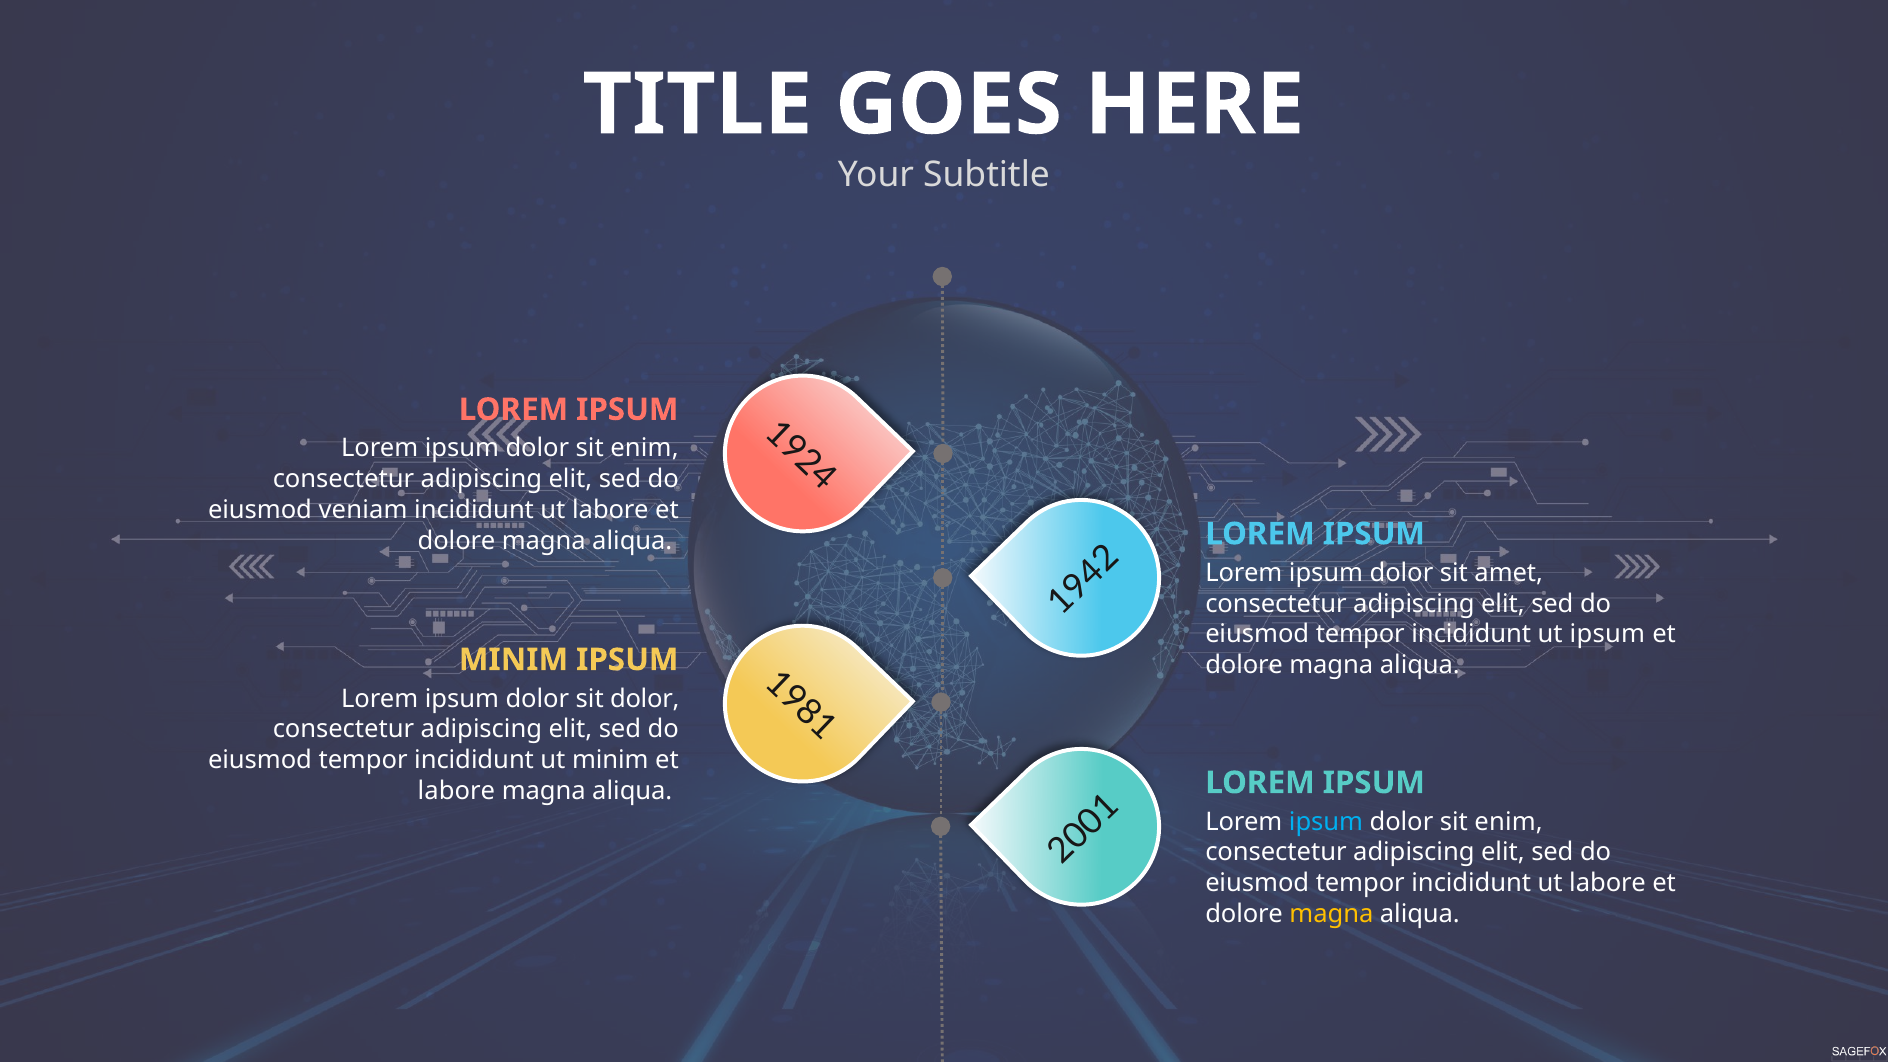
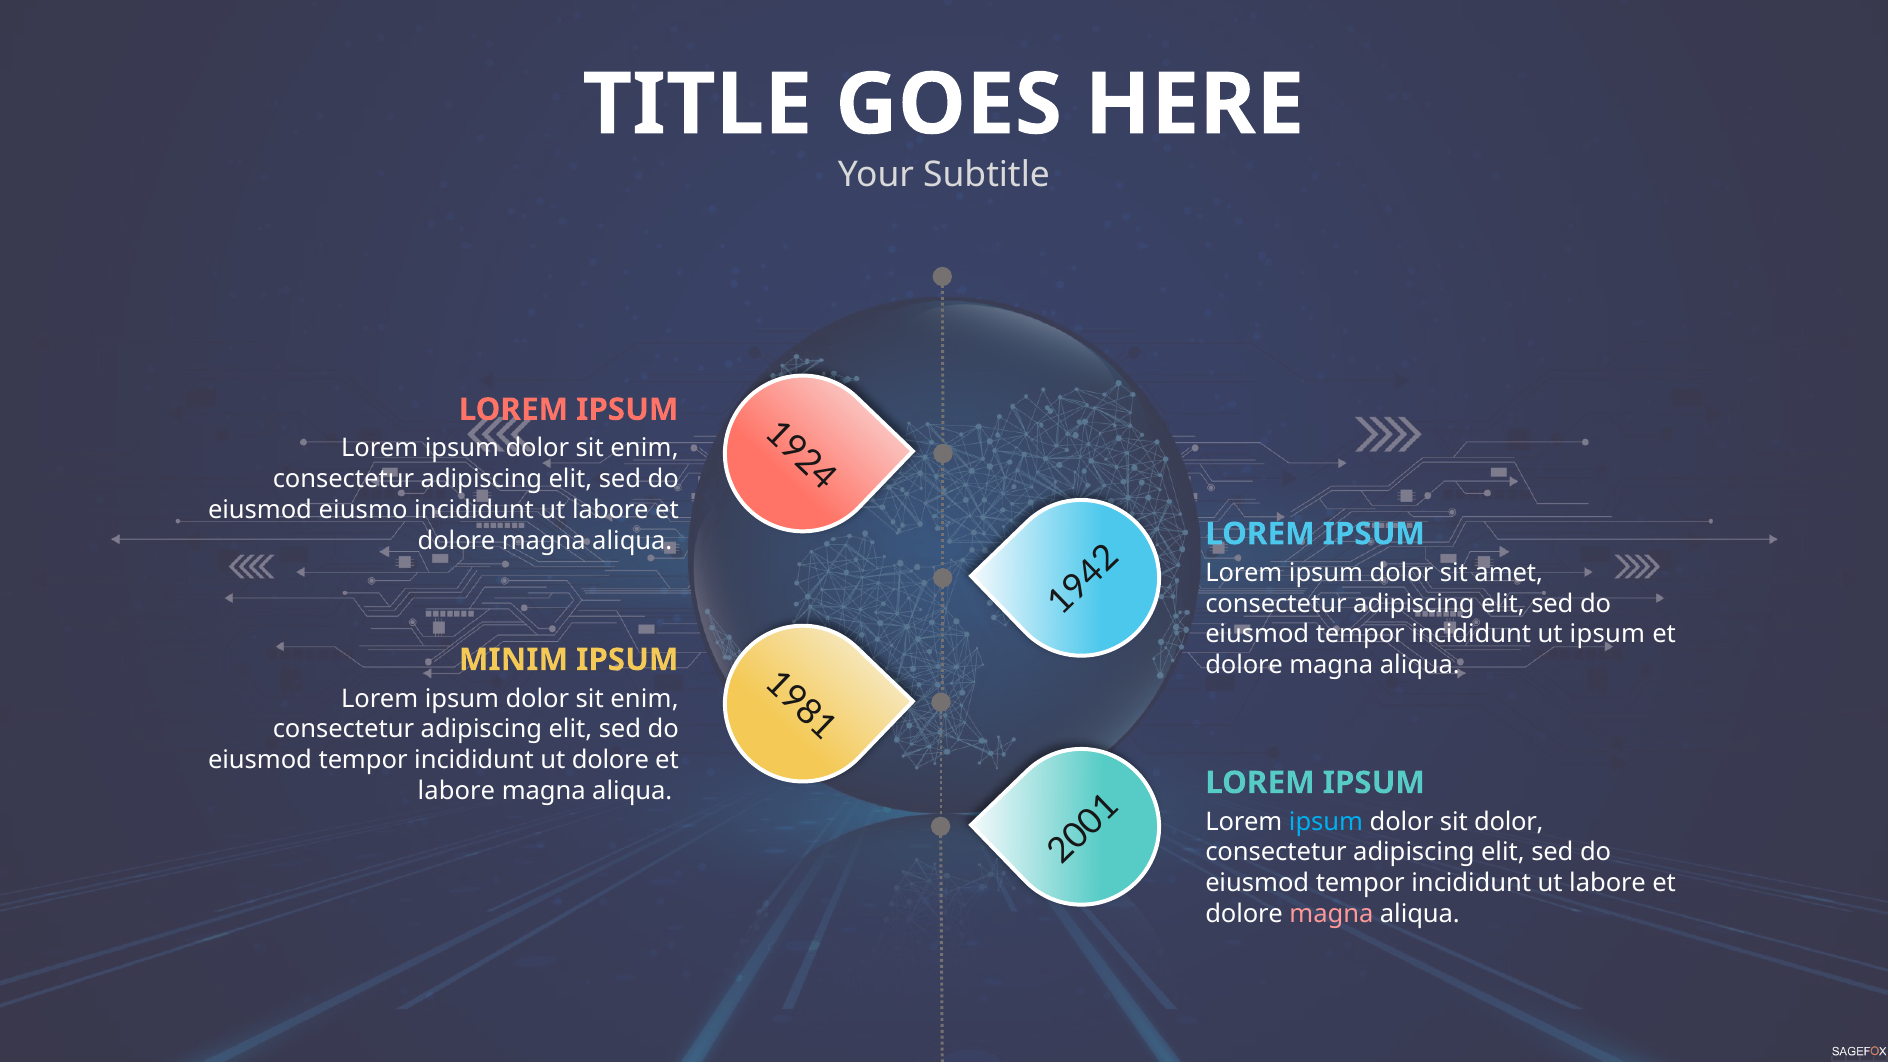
veniam: veniam -> eiusmo (363, 510)
dolor: dolor -> enim (645, 699)
ut minim: minim -> dolore (610, 760)
enim: enim -> dolor (1509, 822)
magna colour: yellow -> pink (1331, 914)
